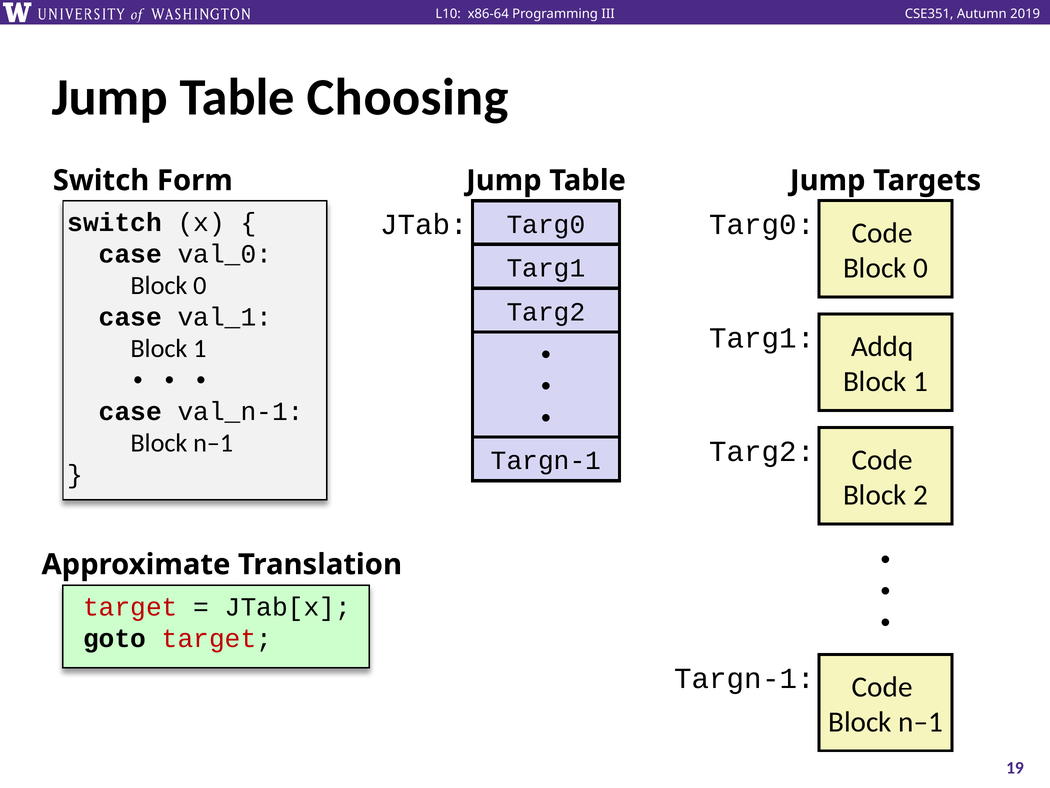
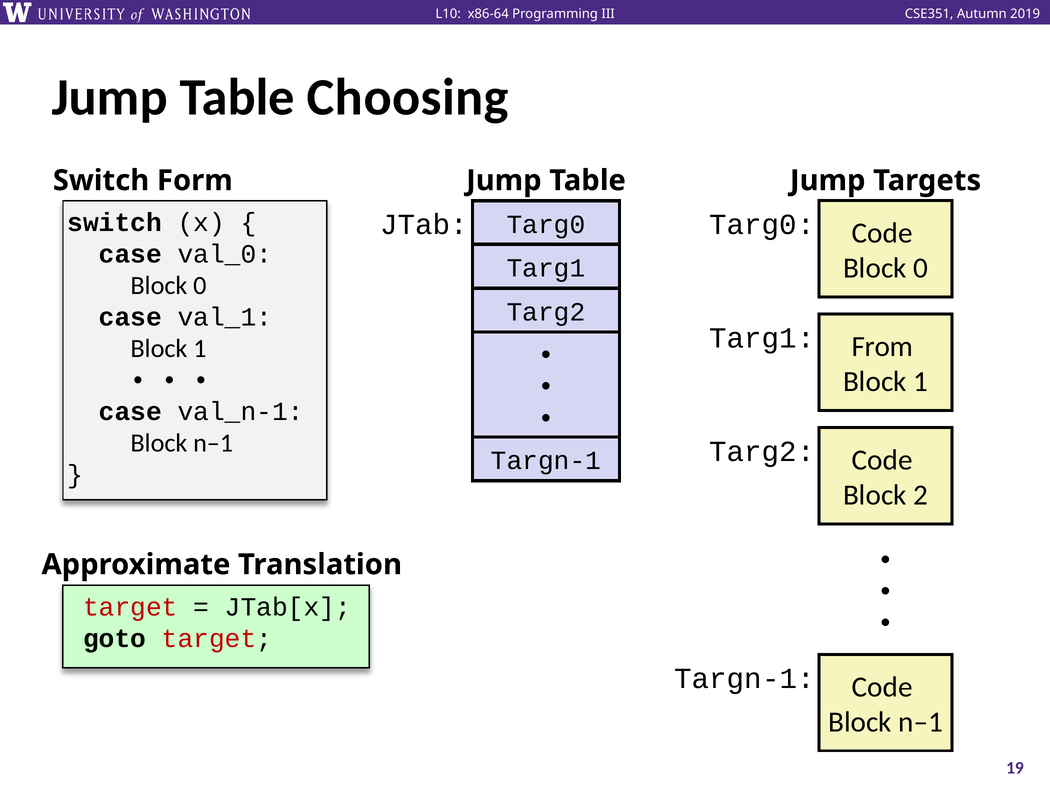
Addq: Addq -> From (882, 347)
